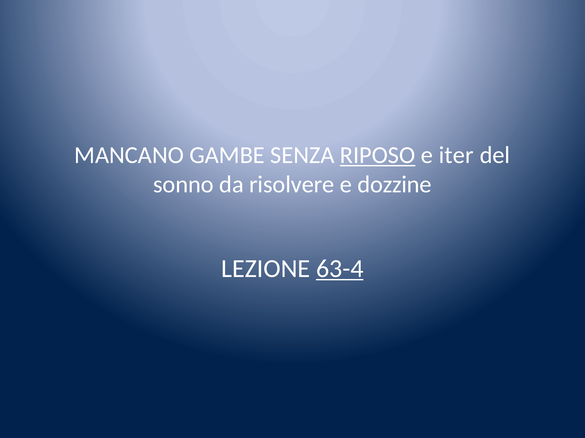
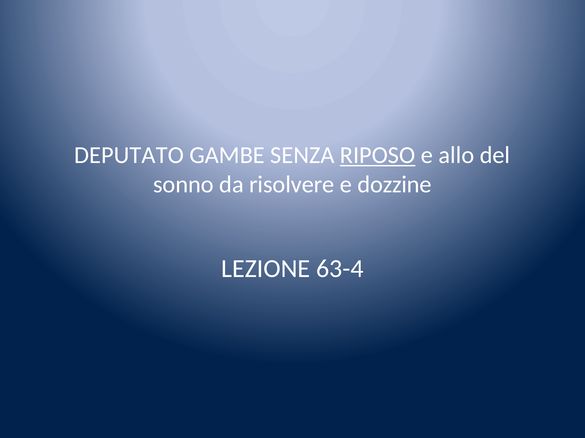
MANCANO: MANCANO -> DEPUTATO (129, 156)
iter: iter -> allo (456, 156)
63-4 underline: present -> none (340, 269)
